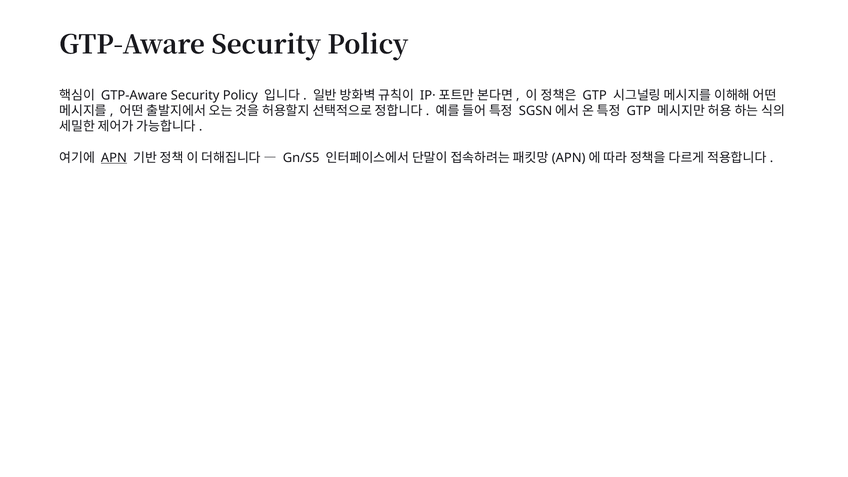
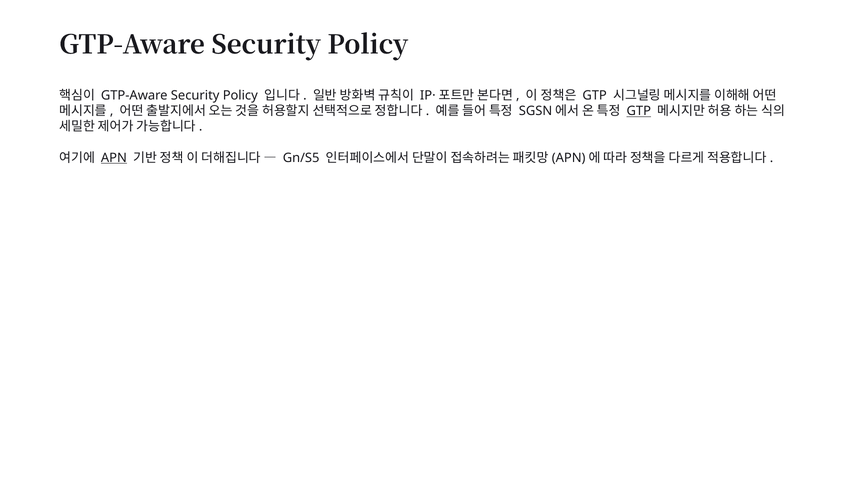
GTP underline: none -> present (639, 111)
